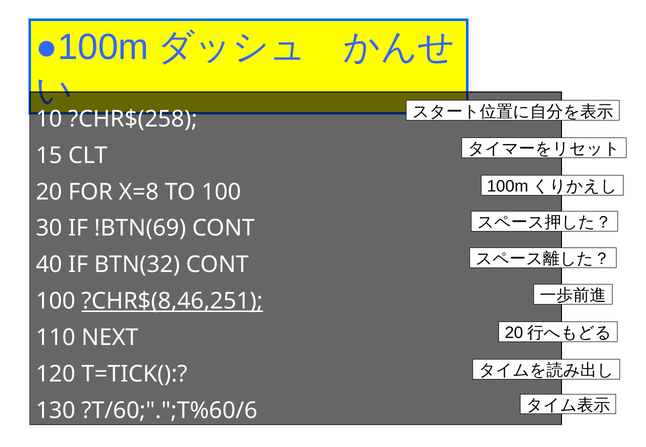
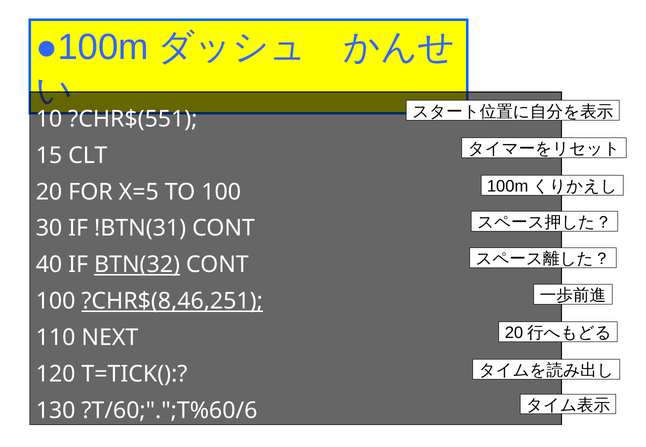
?CHR$(258: ?CHR$(258 -> ?CHR$(551 (133, 119)
X=8: X=8 -> X=5 (139, 192)
!BTN(69: !BTN(69 -> !BTN(31 (140, 228)
BTN(32 underline: none -> present (137, 265)
